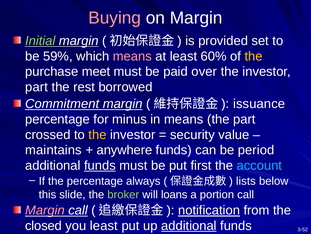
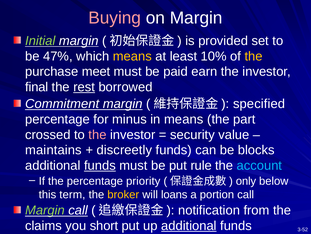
59%: 59% -> 47% (58, 56)
means colour: pink -> yellow (132, 56)
60%: 60% -> 10% (214, 56)
over: over -> earn (204, 71)
part: part -> final (37, 87)
rest underline: none -> present (84, 87)
issuance: issuance -> specified (259, 104)
the colour: yellow -> pink (97, 134)
anywhere: anywhere -> discreetly (124, 150)
period: period -> blocks (256, 150)
first: first -> rule (201, 165)
always: always -> priority (143, 181)
lists: lists -> only (246, 181)
slide: slide -> term (72, 194)
broker colour: light green -> yellow (123, 194)
Margin colour: pink -> light green (45, 210)
notification underline: present -> none (209, 210)
closed: closed -> claims (43, 225)
you least: least -> short (104, 225)
